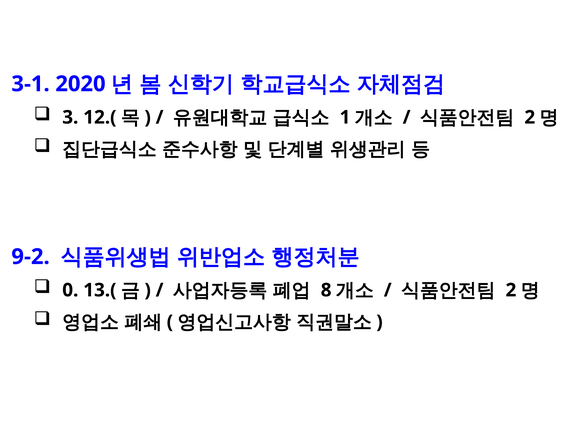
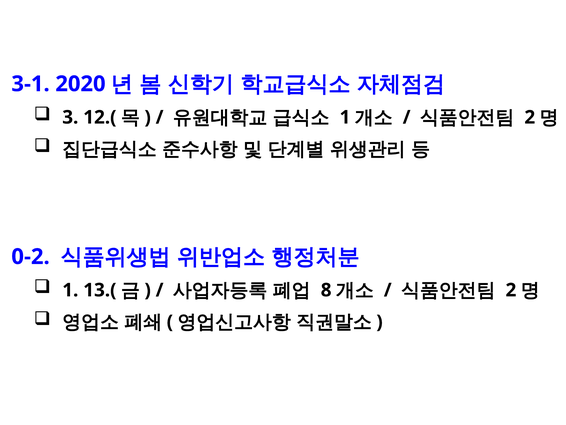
9-2: 9-2 -> 0-2 (31, 256)
0: 0 -> 1 (70, 290)
